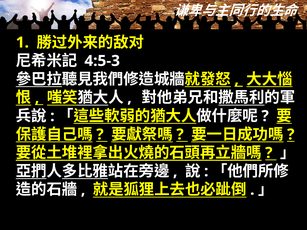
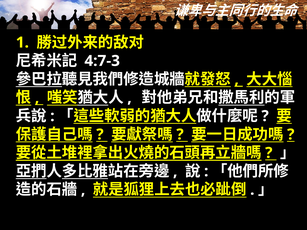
4:5-3: 4:5-3 -> 4:7-3 (102, 61)
